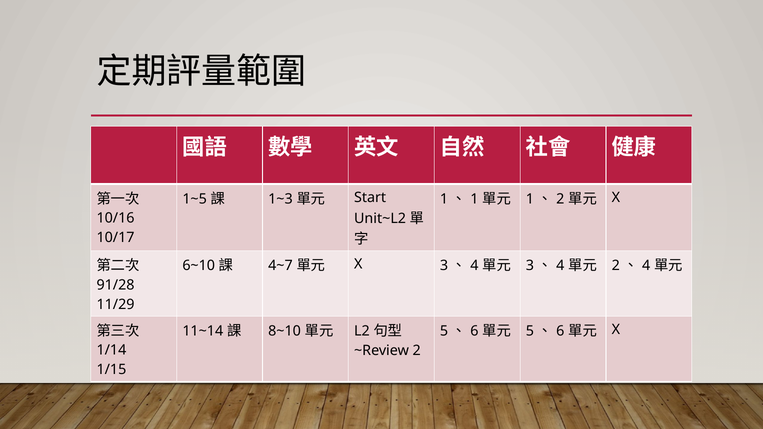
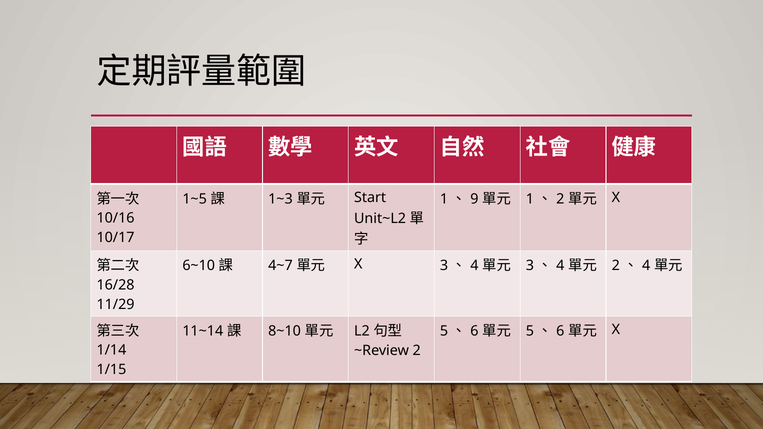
1: 1 -> 9 (474, 199)
91/28: 91/28 -> 16/28 (116, 285)
